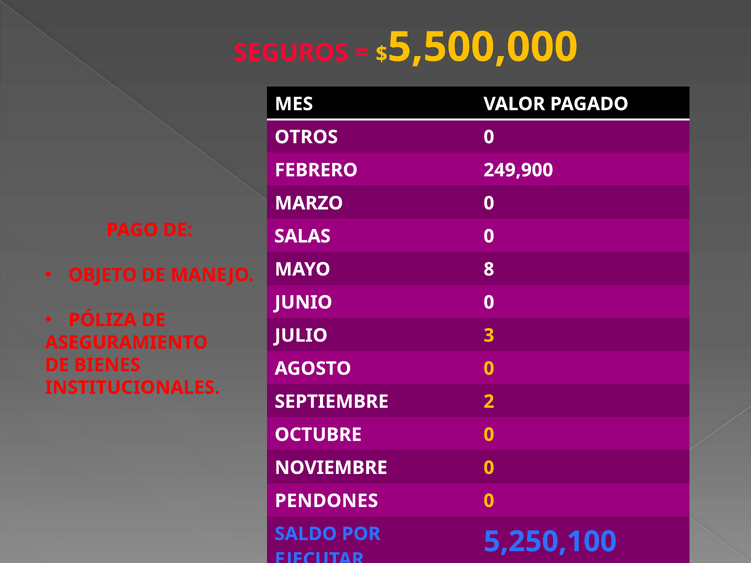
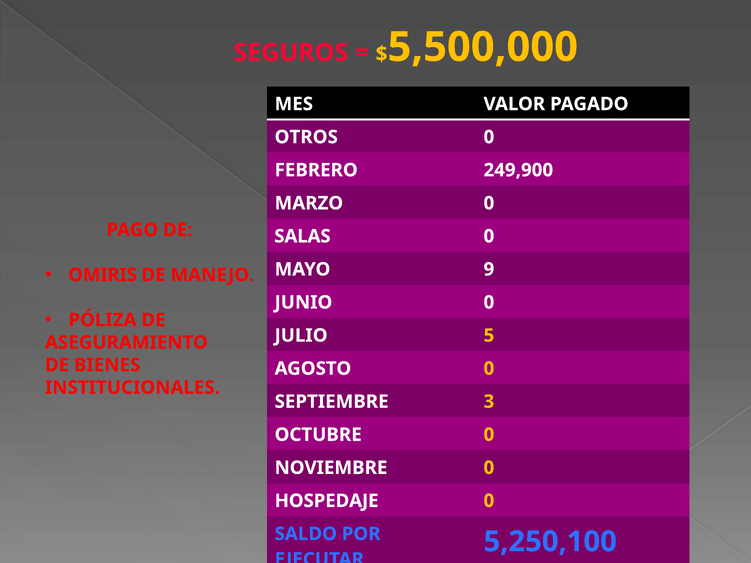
OBJETO: OBJETO -> OMIRIS (103, 275)
8: 8 -> 9 (489, 269)
3: 3 -> 5 (489, 336)
2: 2 -> 3 (489, 402)
PENDONES: PENDONES -> HOSPEDAJE (327, 501)
